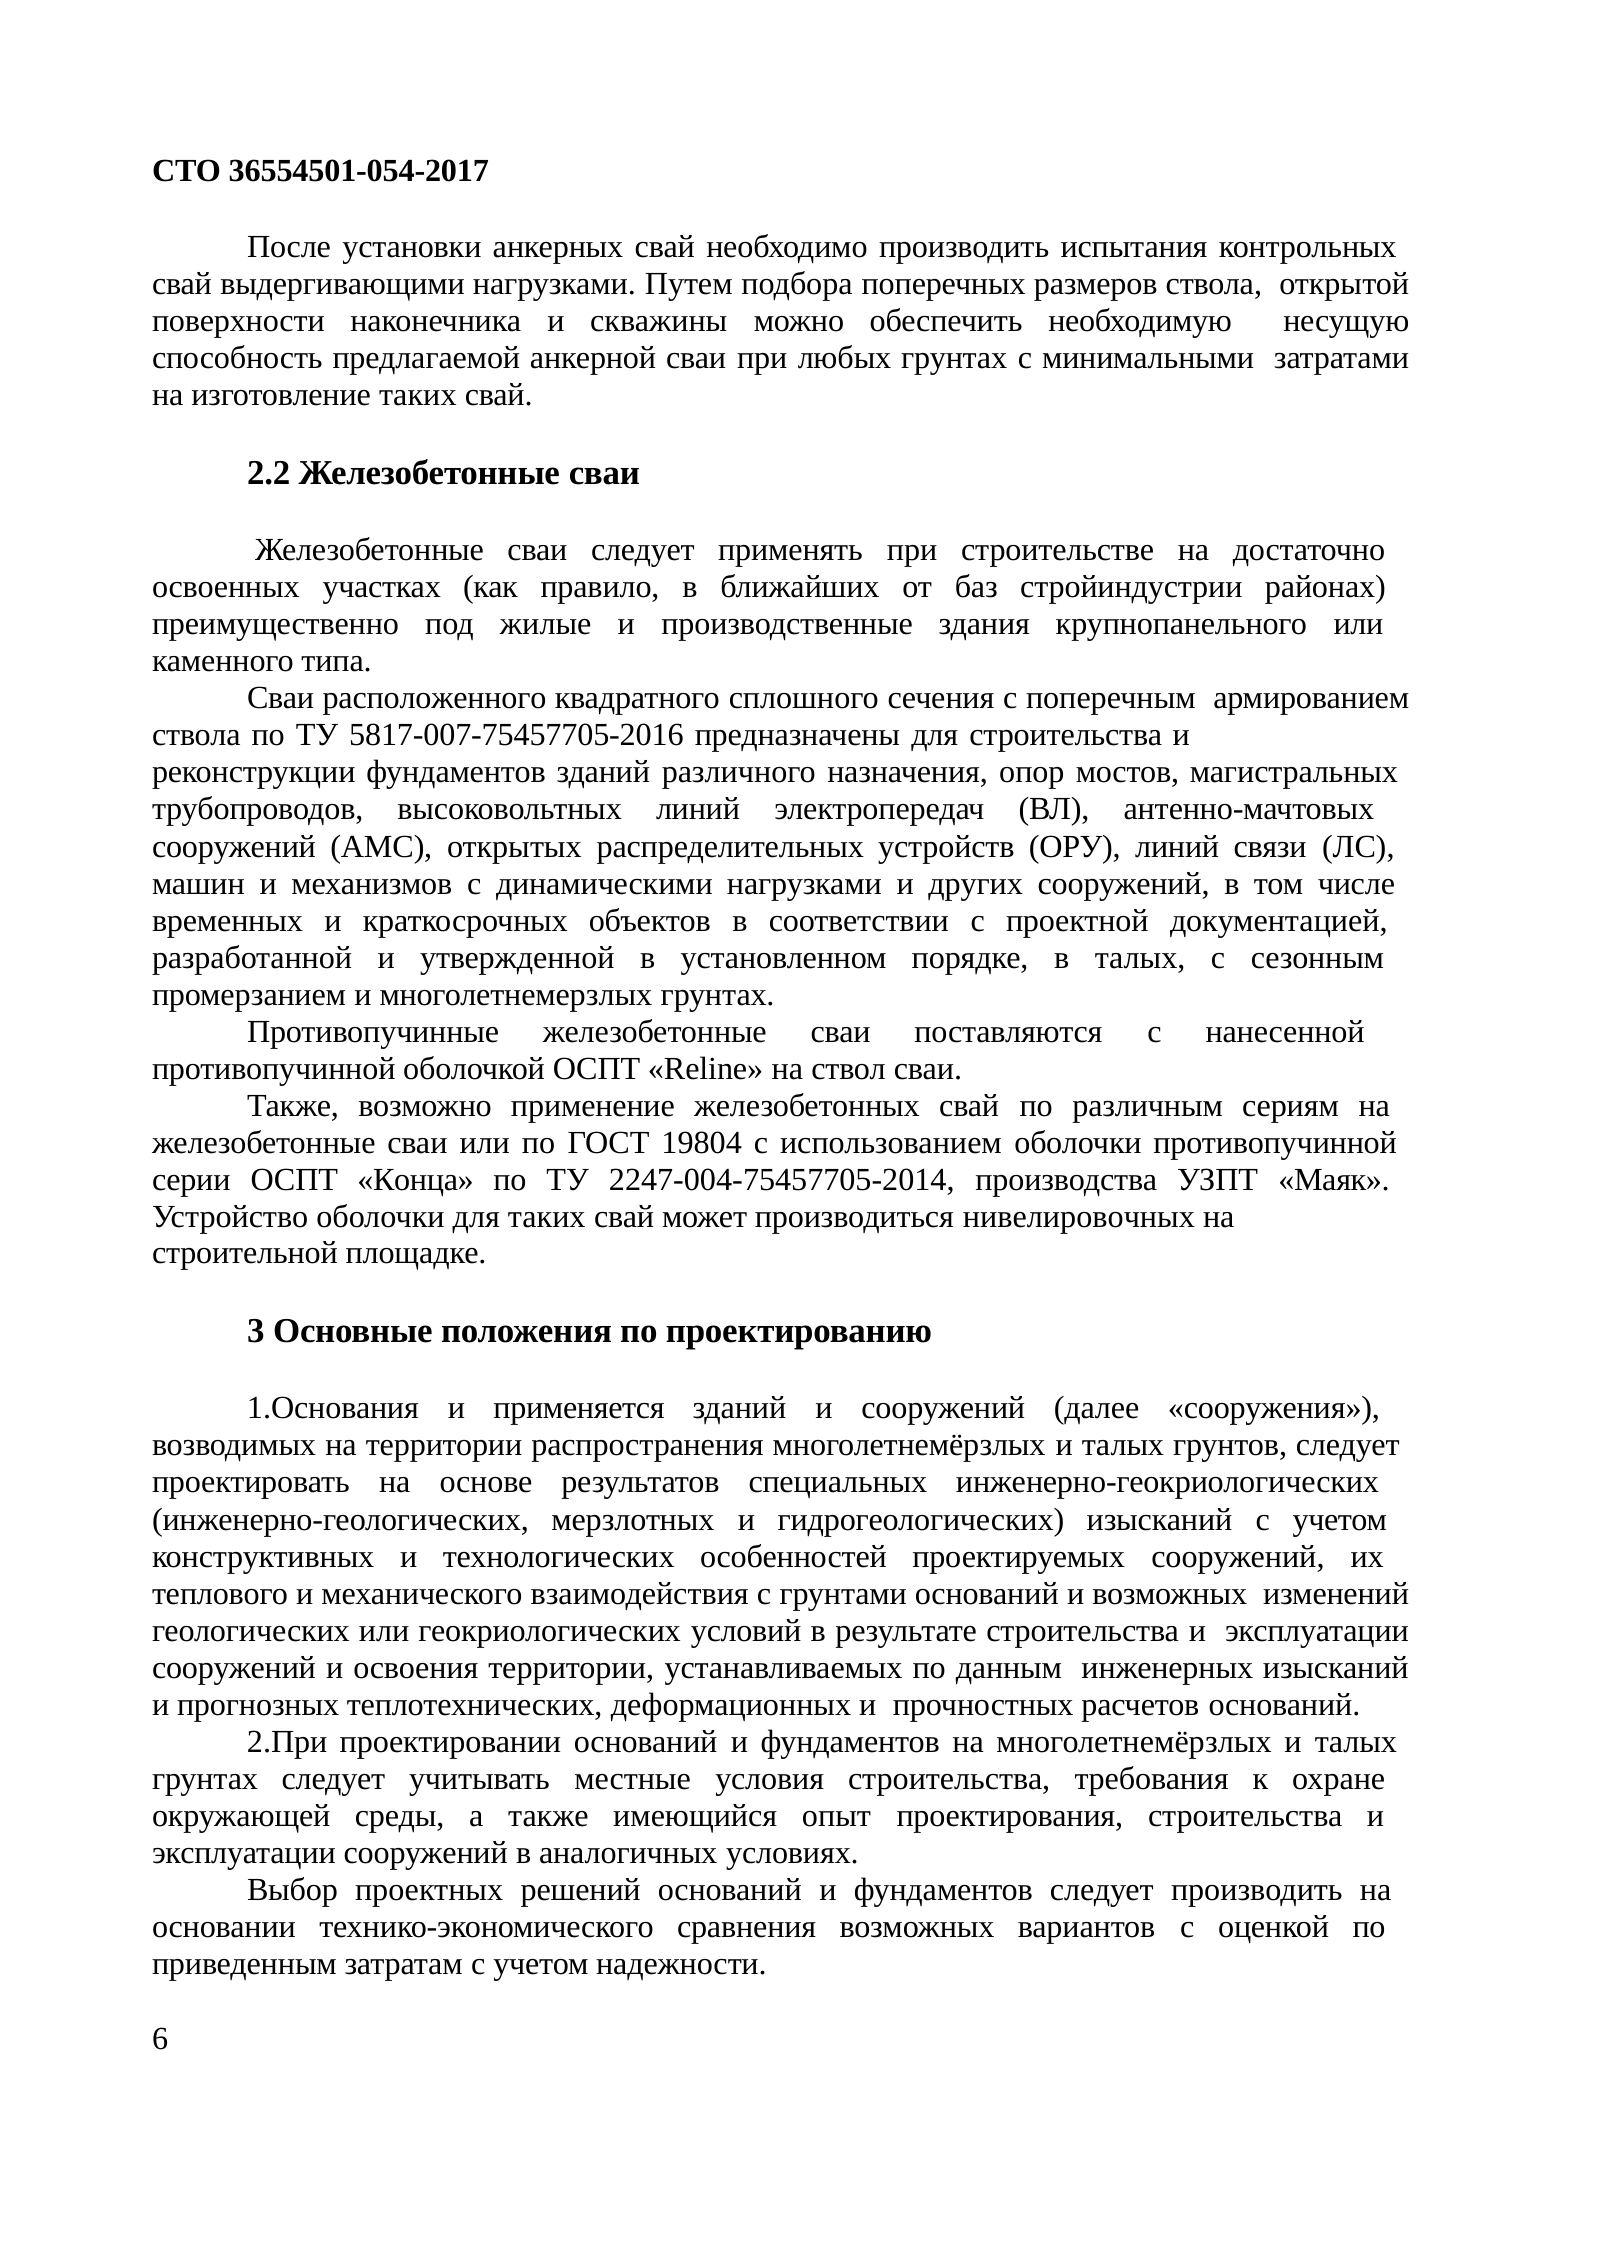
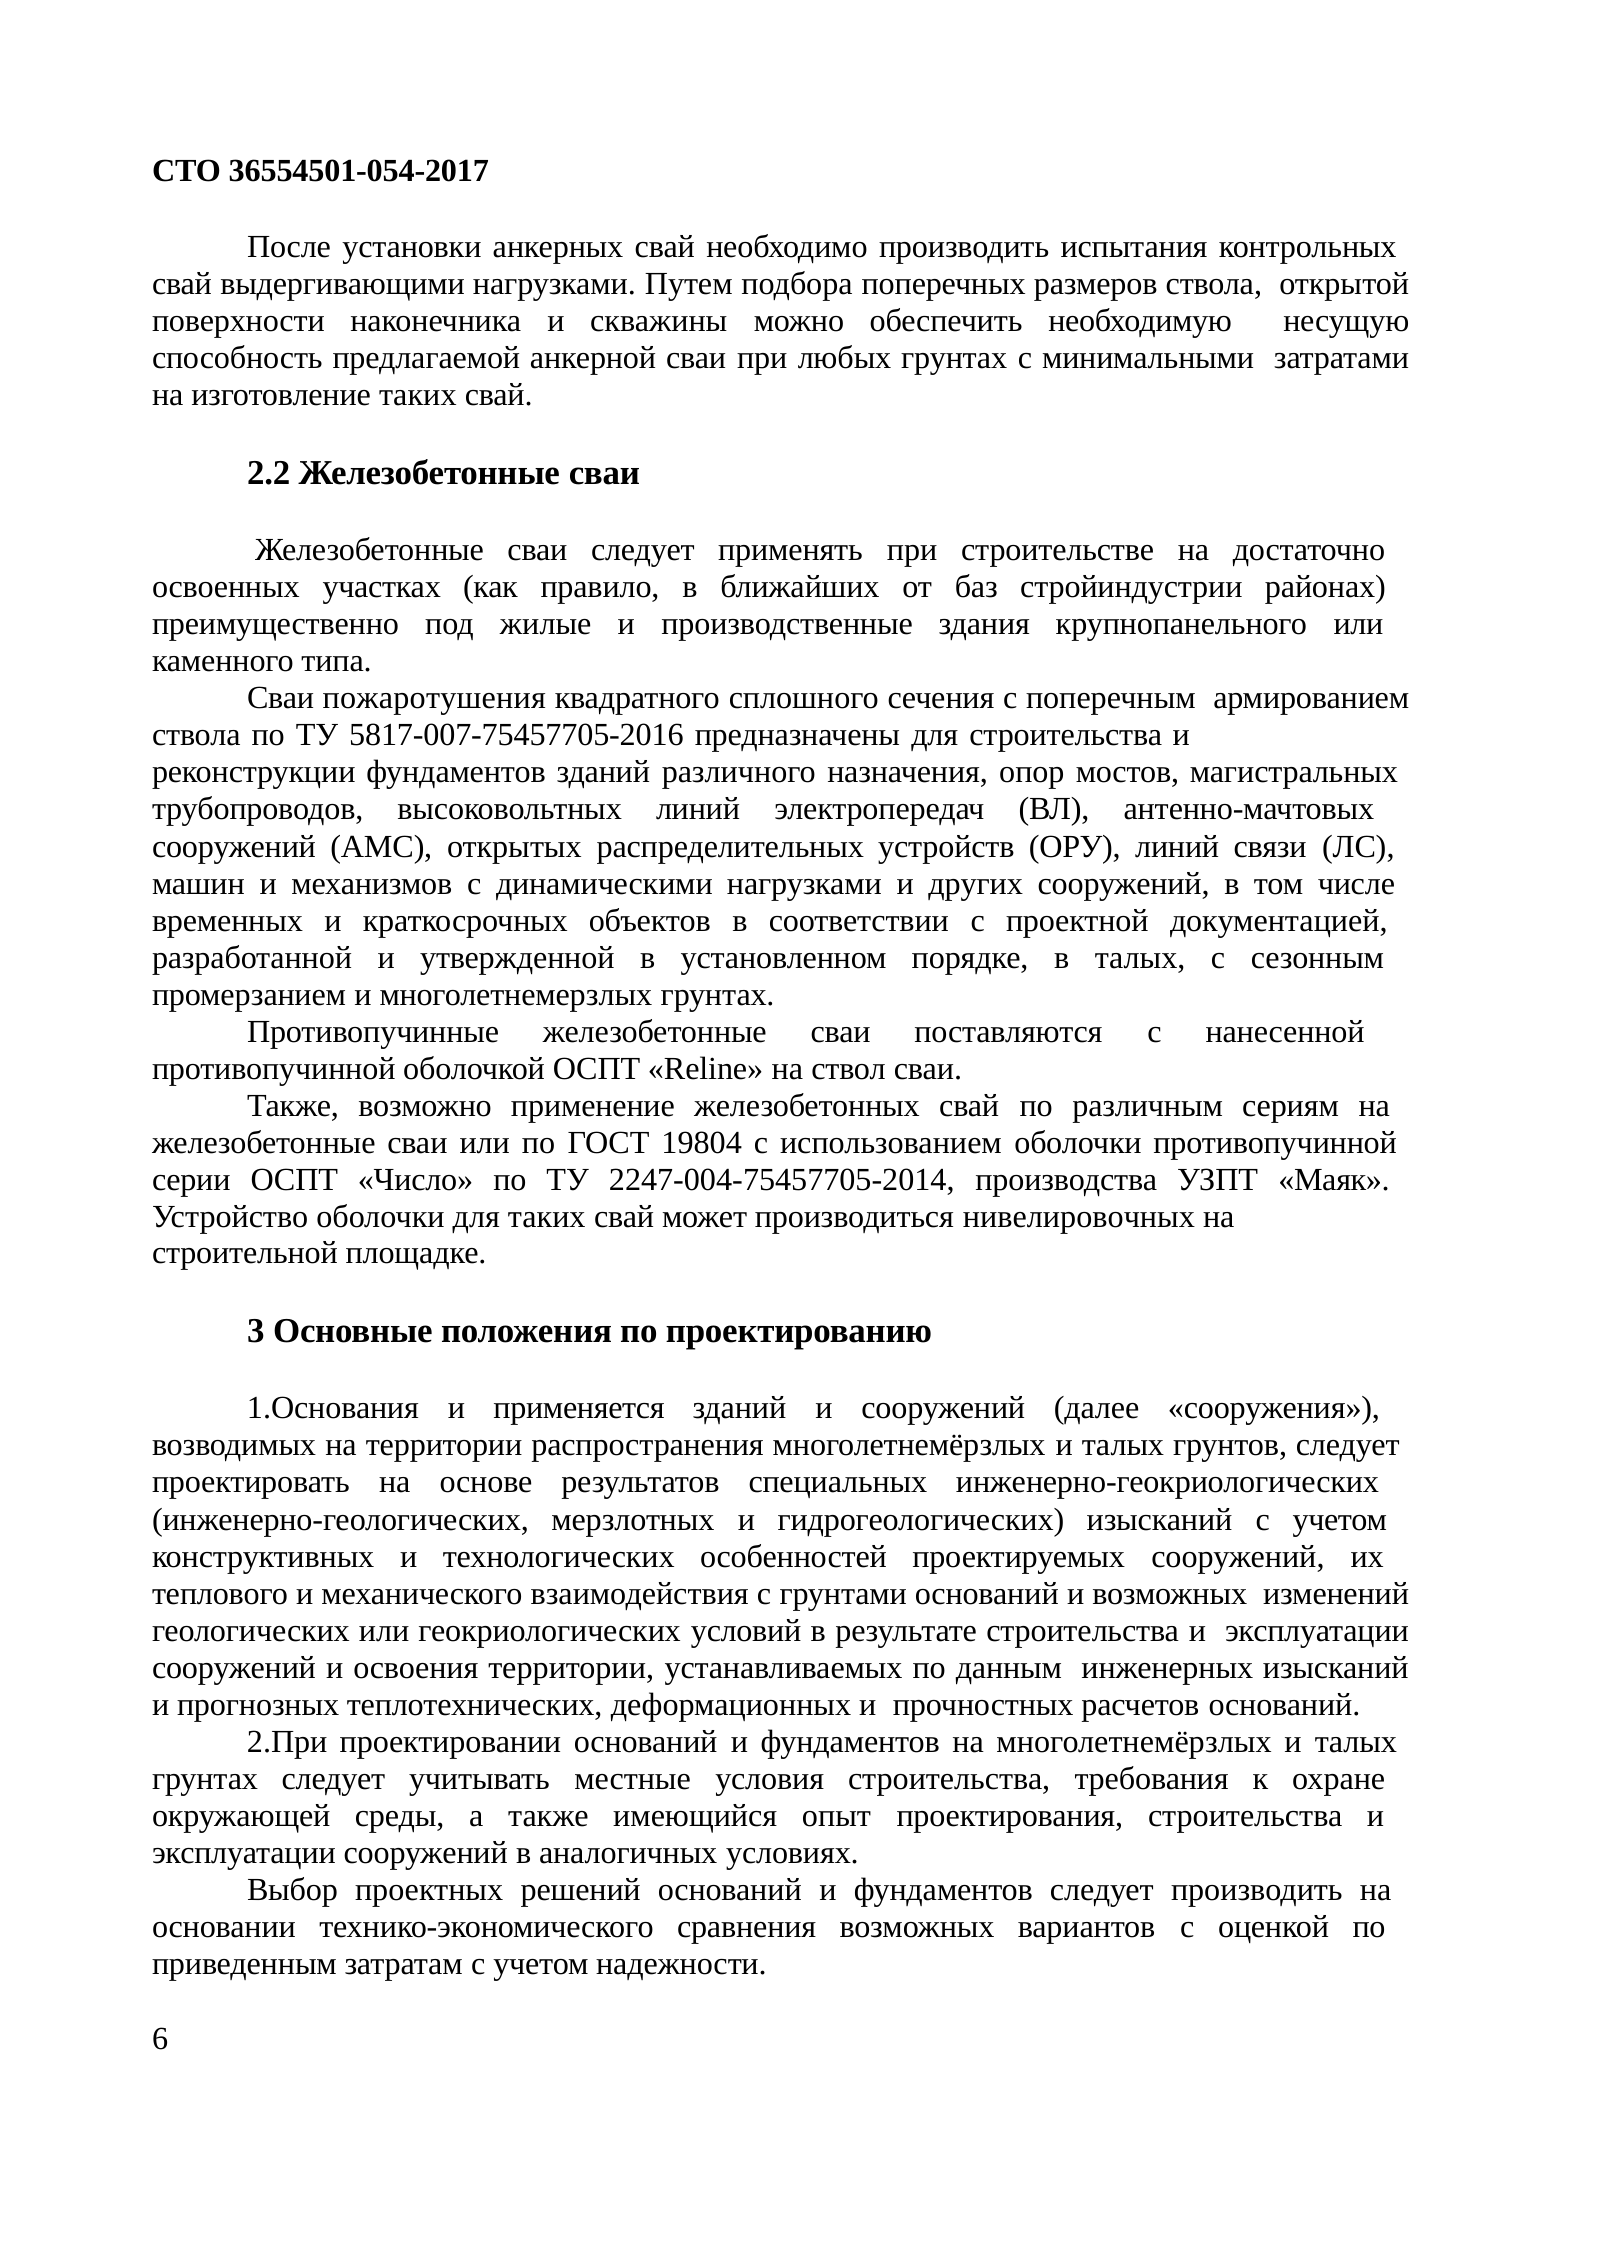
расположенного: расположенного -> пожаротушения (434, 698)
Конца: Конца -> Число (415, 1180)
